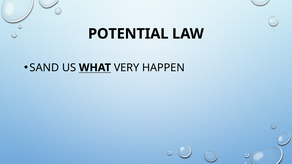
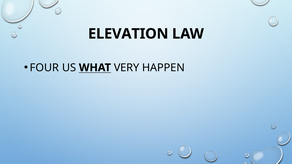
POTENTIAL: POTENTIAL -> ELEVATION (128, 34)
SAND: SAND -> FOUR (44, 68)
